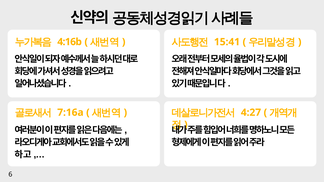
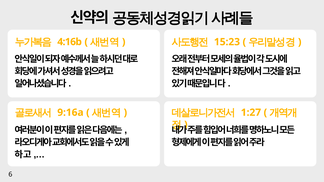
15:41: 15:41 -> 15:23 (227, 42)
7:16a: 7:16a -> 9:16a (70, 113)
4:27: 4:27 -> 1:27 (251, 113)
